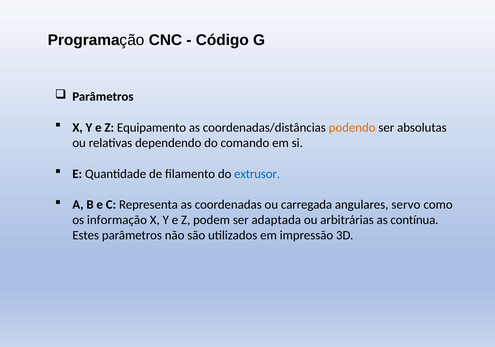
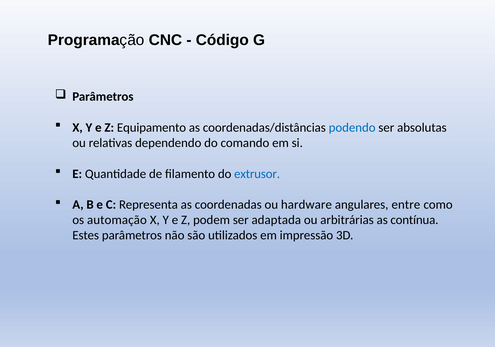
podendo colour: orange -> blue (352, 128)
carregada: carregada -> hardware (306, 205)
servo: servo -> entre (406, 205)
informação: informação -> automação (117, 220)
